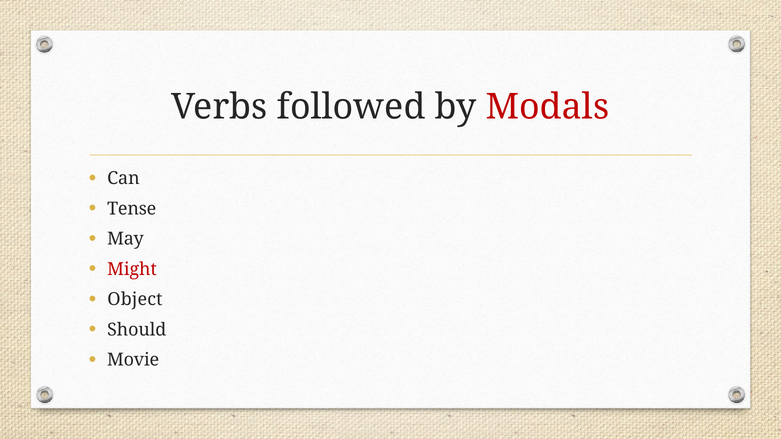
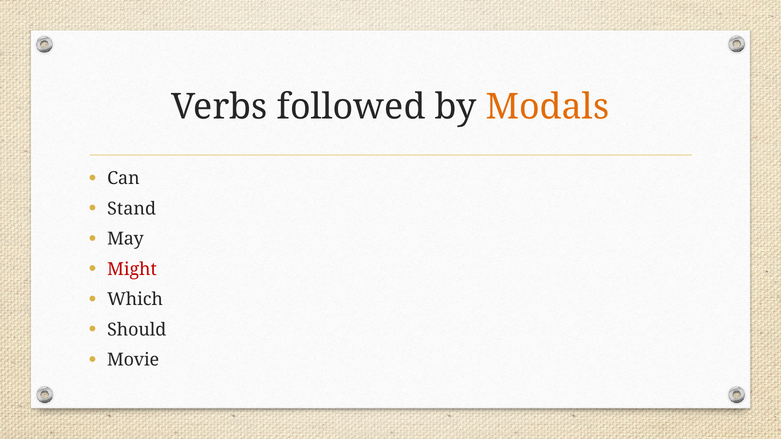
Modals colour: red -> orange (547, 107)
Tense: Tense -> Stand (132, 209)
Object: Object -> Which (135, 300)
